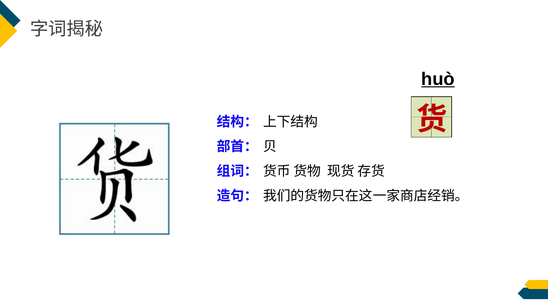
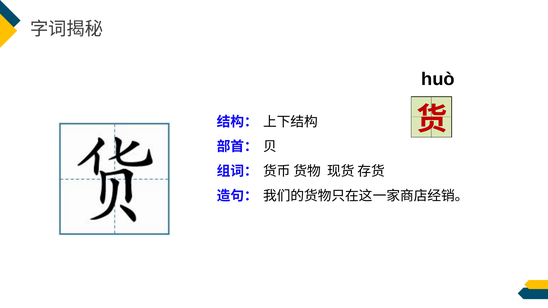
huò underline: present -> none (438, 79)
